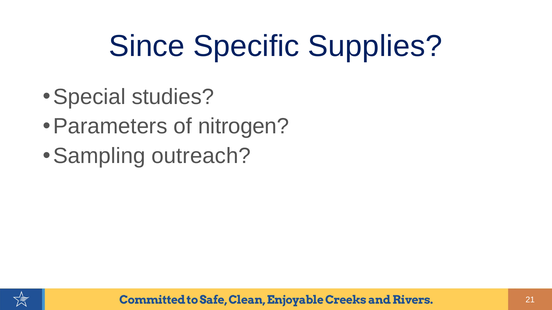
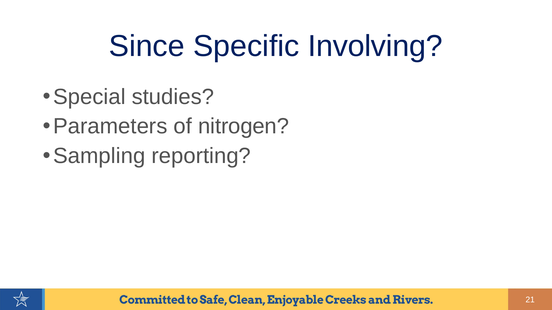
Supplies: Supplies -> Involving (375, 46)
outreach: outreach -> reporting (201, 156)
